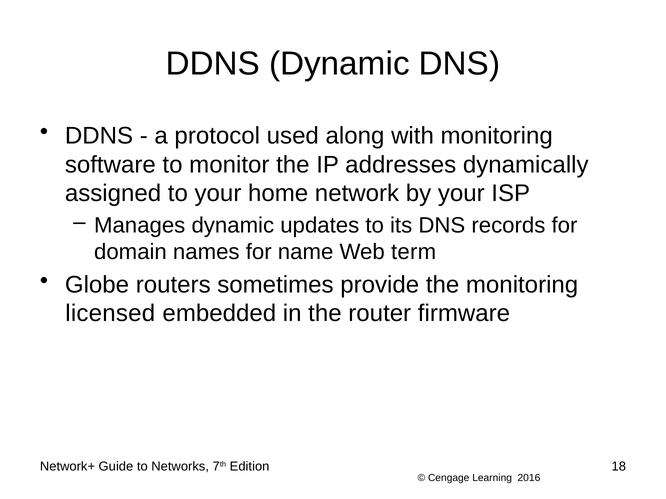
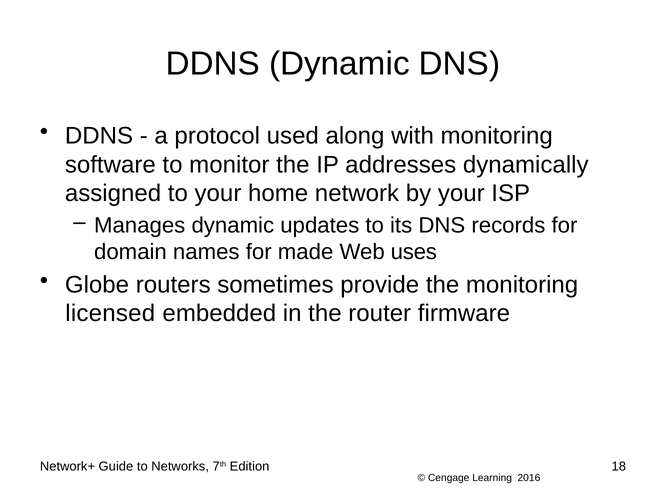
name: name -> made (306, 252)
term: term -> uses (414, 252)
